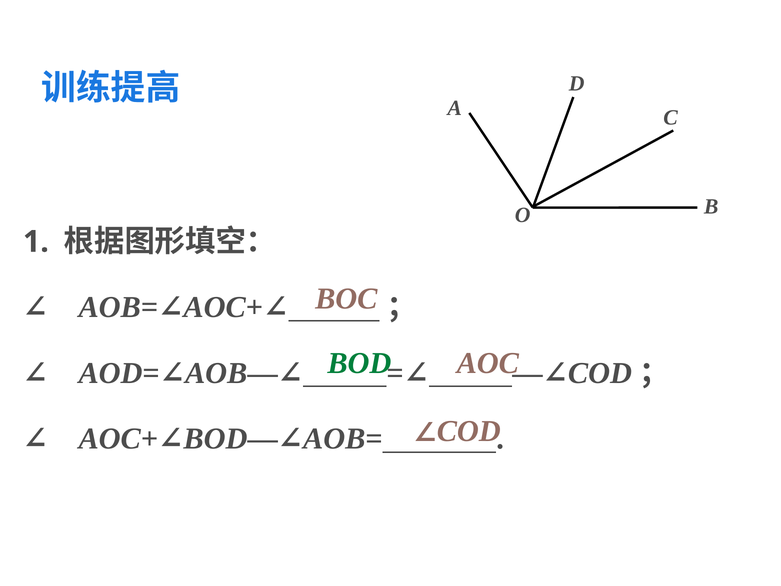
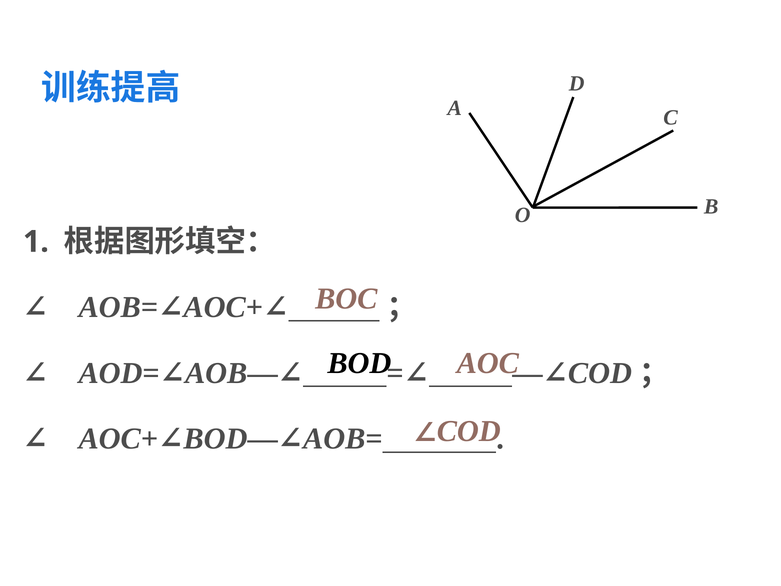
BOD colour: green -> black (359, 363)
